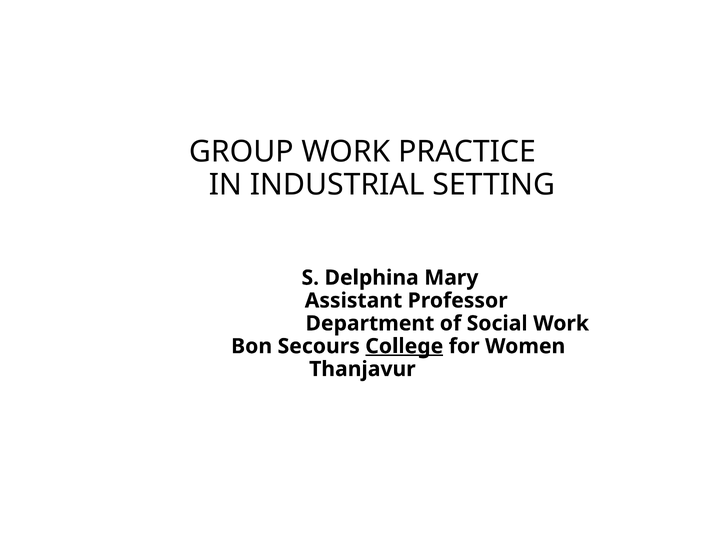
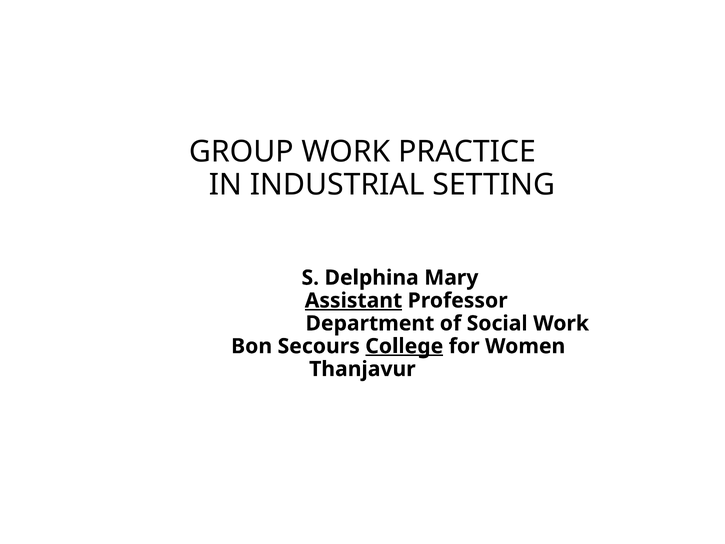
Assistant underline: none -> present (353, 300)
